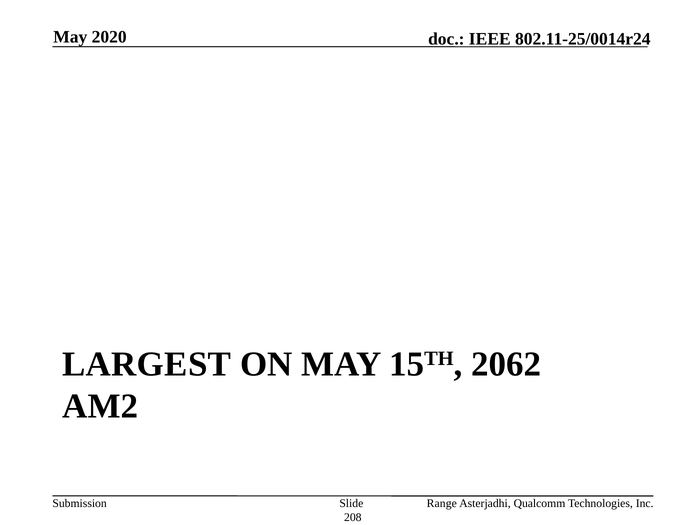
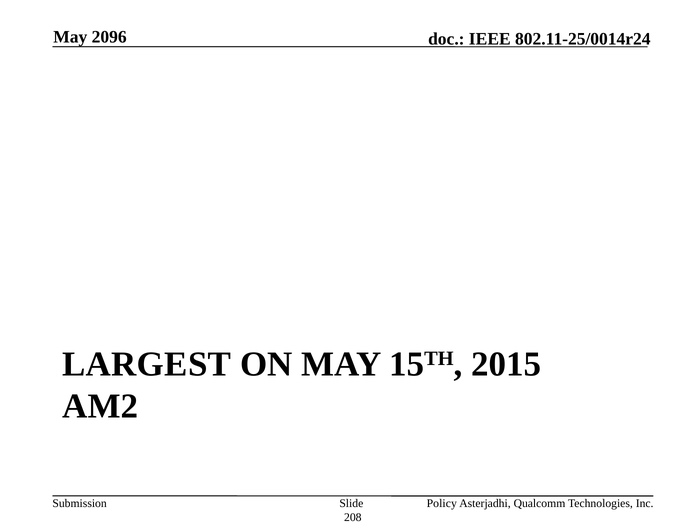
2020: 2020 -> 2096 (109, 37)
2062: 2062 -> 2015 (506, 364)
Range: Range -> Policy (442, 504)
